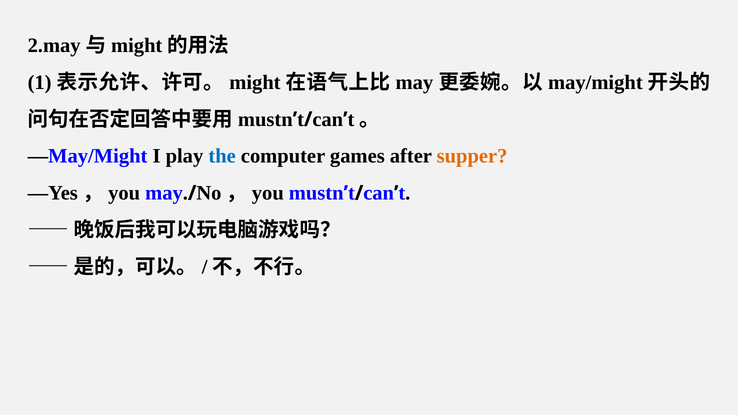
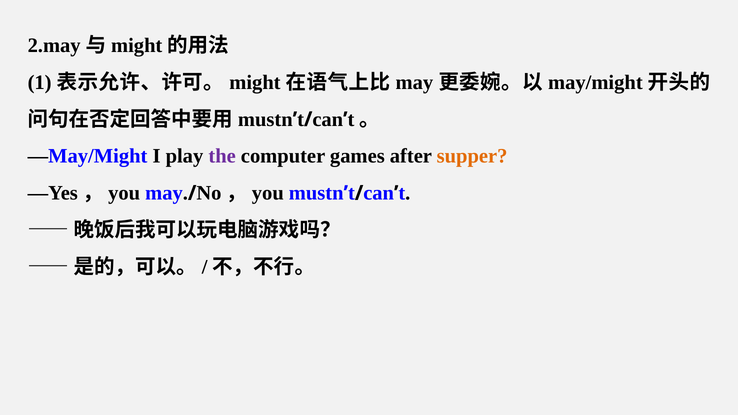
the colour: blue -> purple (222, 156)
